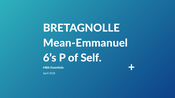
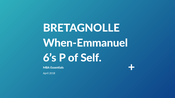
Mean-Emmanuel: Mean-Emmanuel -> When-Emmanuel (85, 43)
